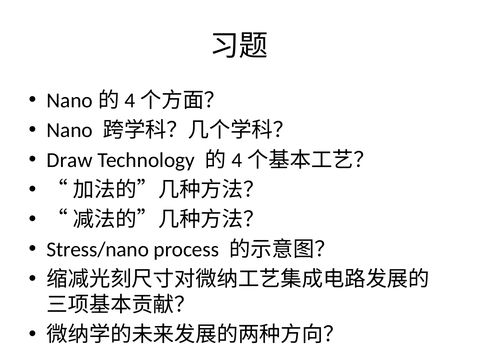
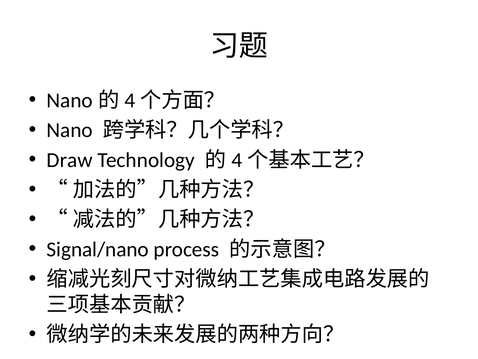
Stress/nano: Stress/nano -> Signal/nano (98, 249)
